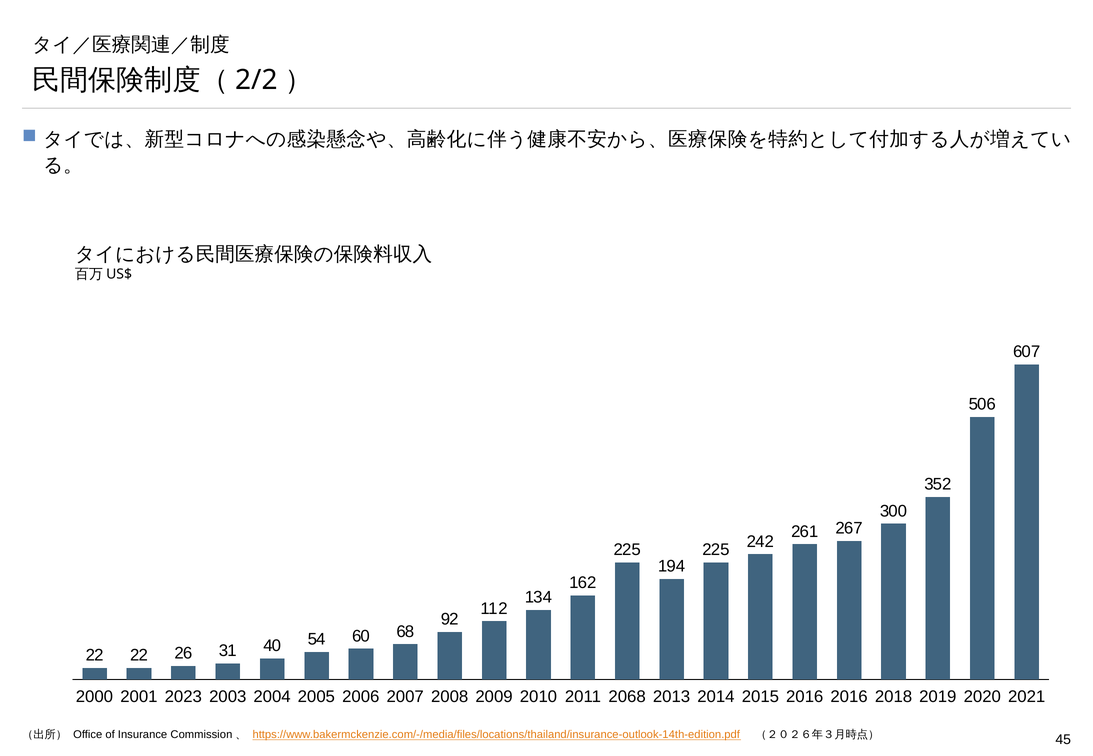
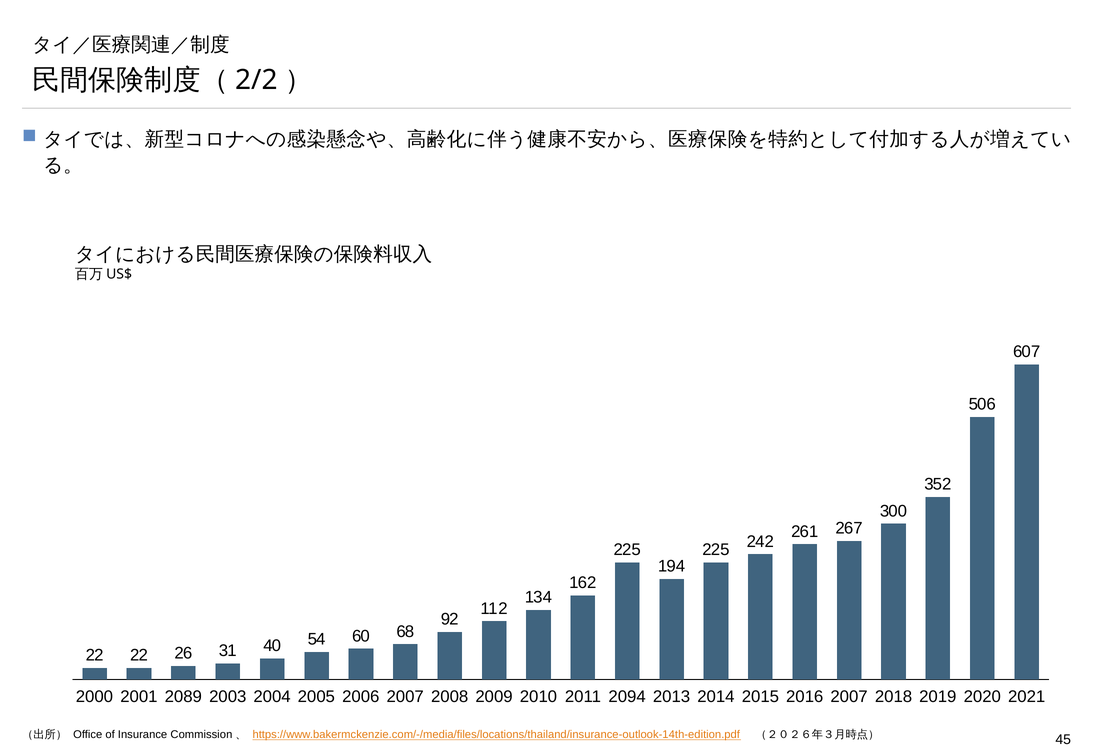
2023: 2023 -> 2089 (183, 697)
2068: 2068 -> 2094 (627, 697)
2016 2016: 2016 -> 2007 (849, 697)
